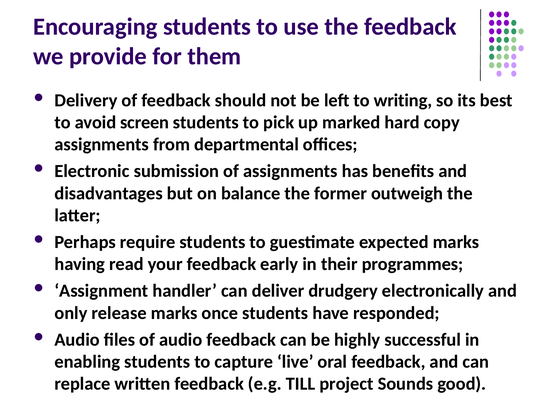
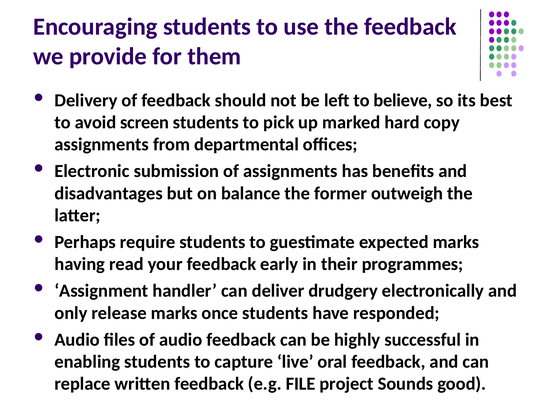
writing: writing -> believe (403, 100)
TILL: TILL -> FILE (301, 384)
